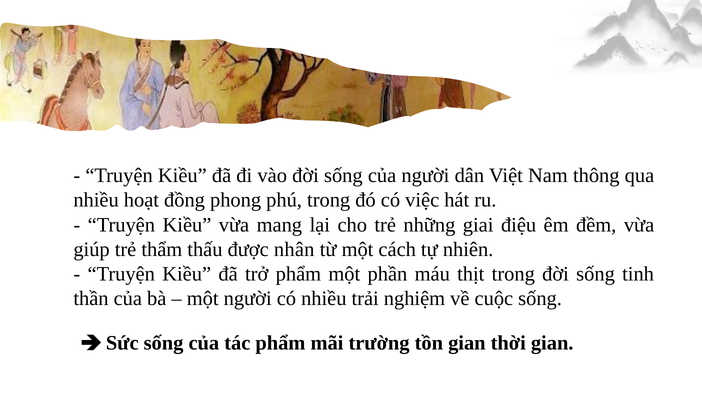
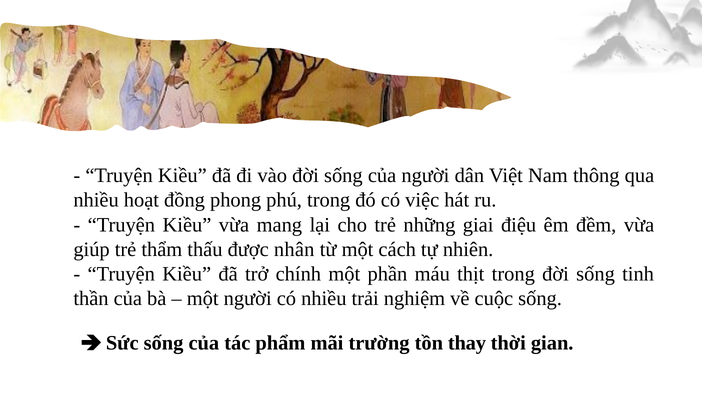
trở phẩm: phẩm -> chính (298, 274)
tồn gian: gian -> thay (467, 343)
